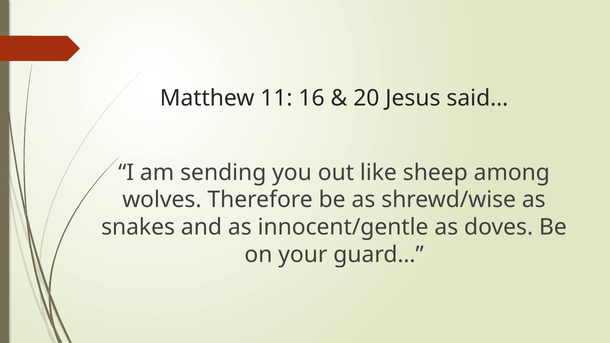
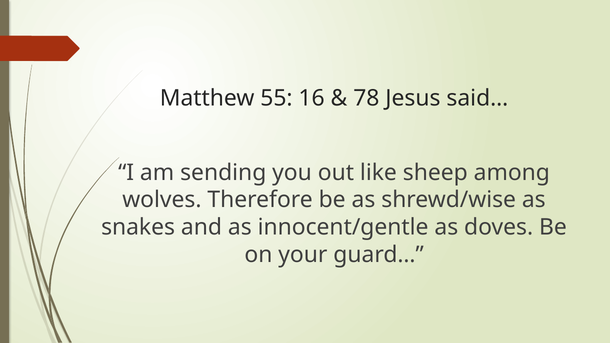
11: 11 -> 55 (276, 98)
20: 20 -> 78 (366, 98)
